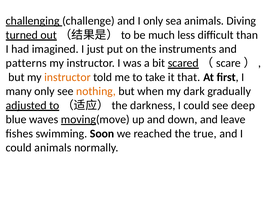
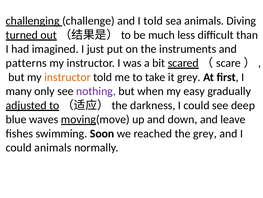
I only: only -> told (153, 21)
it that: that -> grey (189, 77)
nothing colour: orange -> purple (96, 91)
dark: dark -> easy (194, 91)
the true: true -> grey (205, 133)
